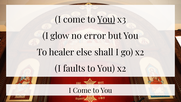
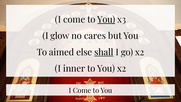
error: error -> cares (95, 36)
healer: healer -> aimed (62, 52)
shall underline: none -> present (104, 52)
faults: faults -> inner (74, 69)
